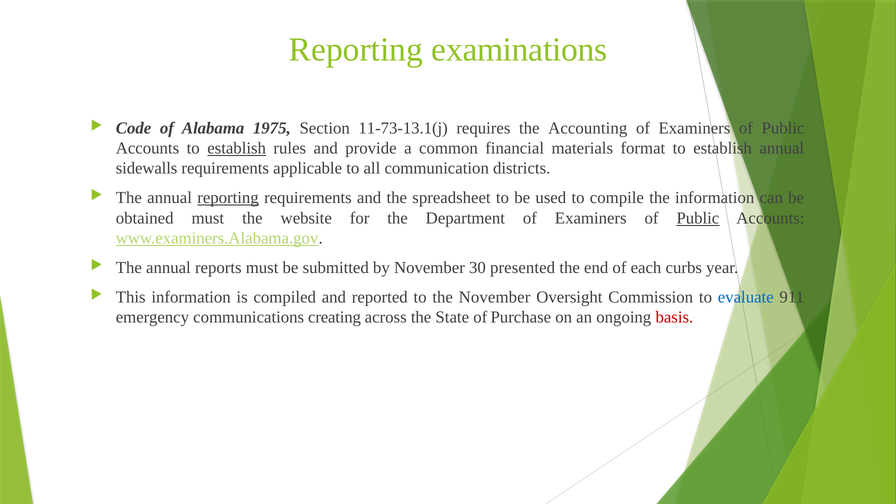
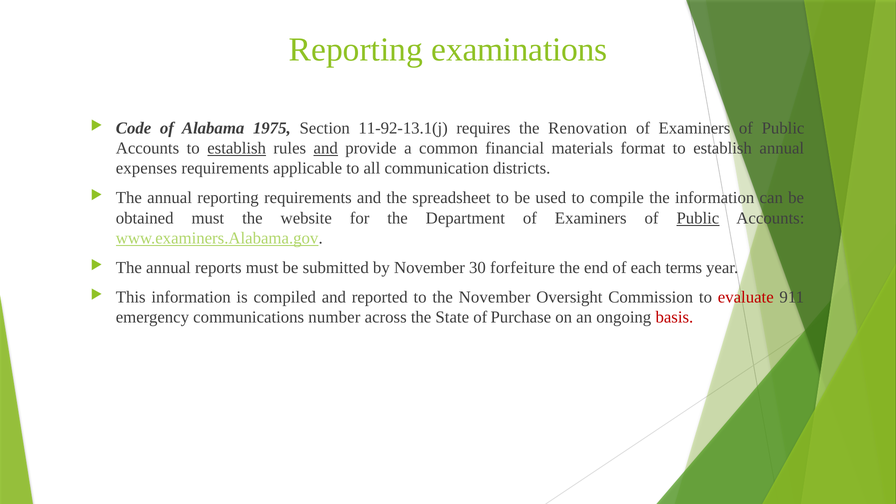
11-73-13.1(j: 11-73-13.1(j -> 11-92-13.1(j (403, 128)
Accounting: Accounting -> Renovation (588, 128)
and underline: none -> present (326, 148)
sidewalls: sidewalls -> expenses (146, 168)
reporting underline: present -> none (228, 198)
presented: presented -> forfeiture (523, 268)
curbs: curbs -> terms (684, 268)
evaluate colour: blue -> red (746, 297)
creating: creating -> number (334, 317)
